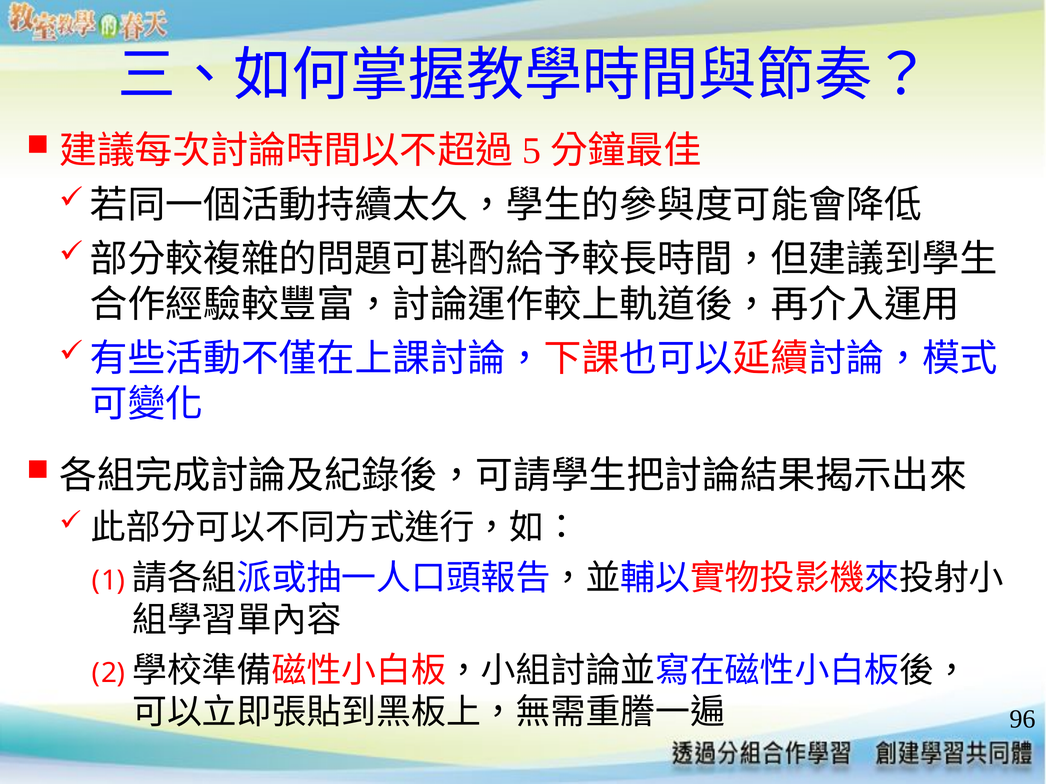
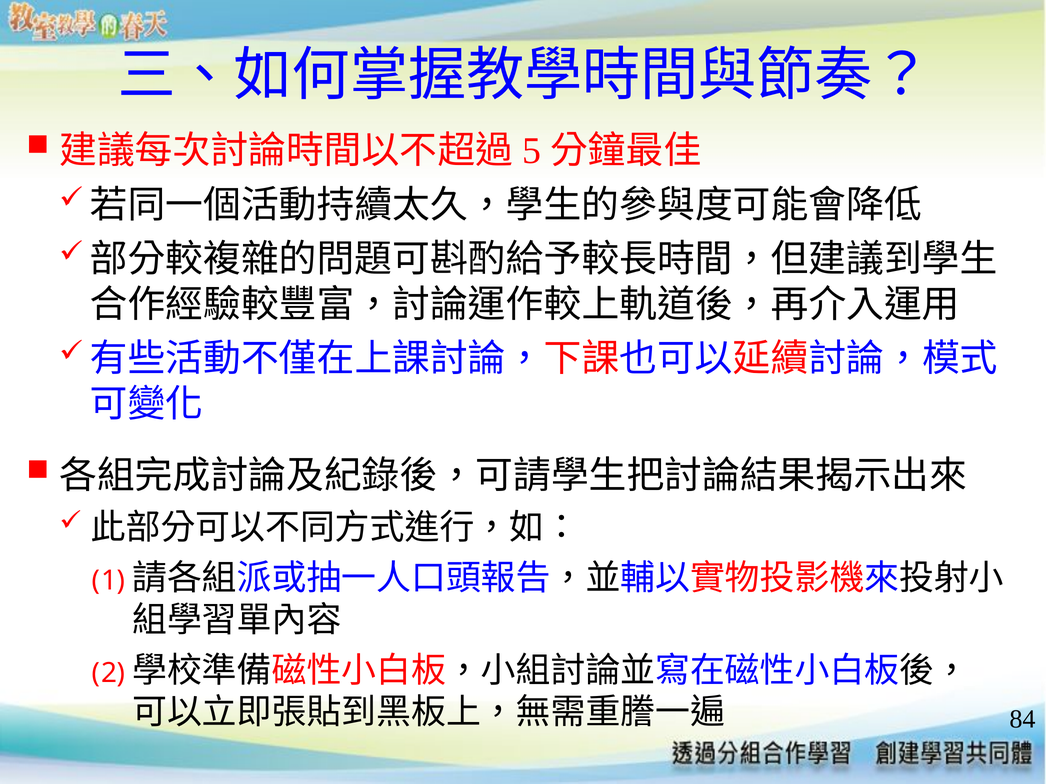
96: 96 -> 84 (1022, 720)
